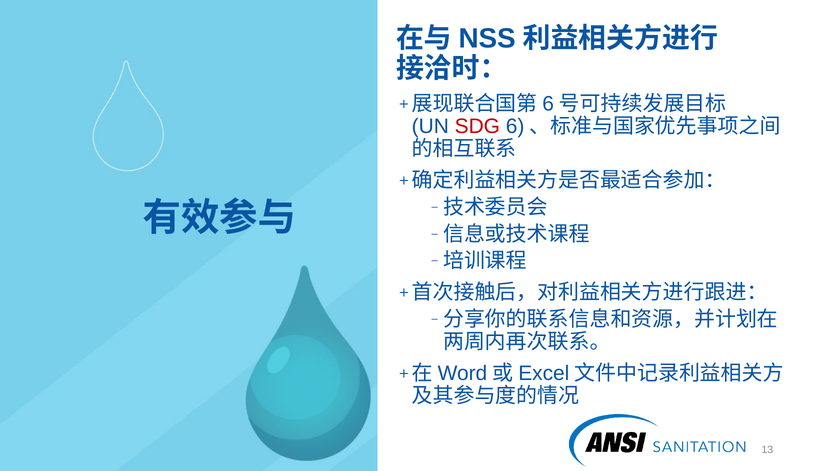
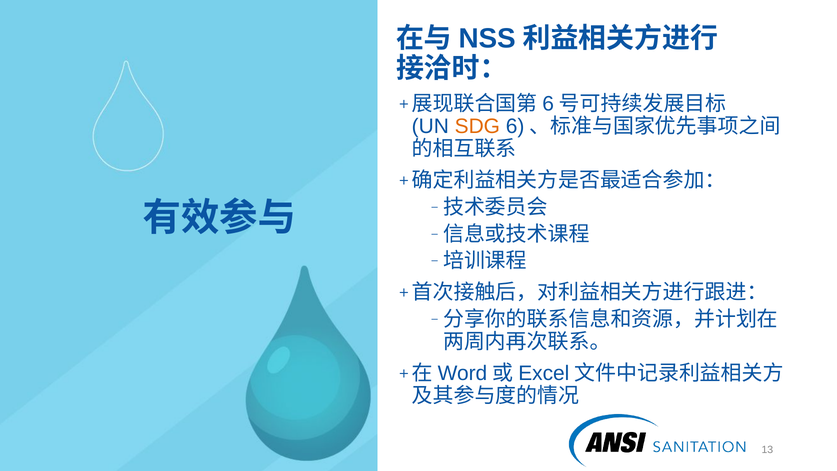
SDG colour: red -> orange (477, 126)
